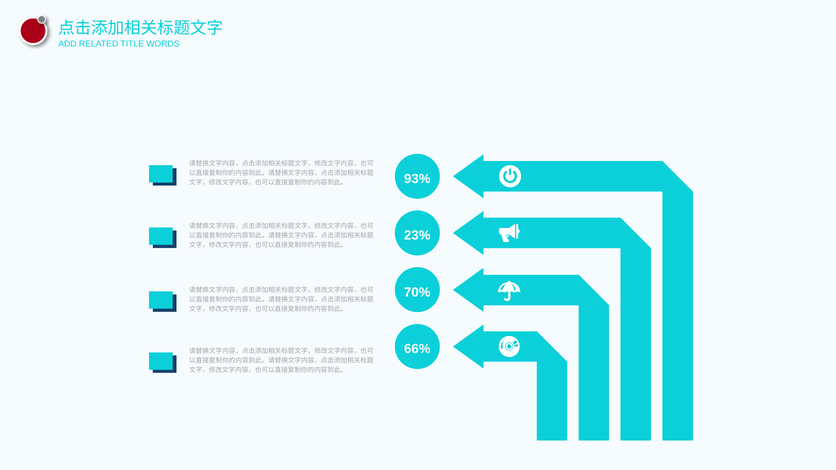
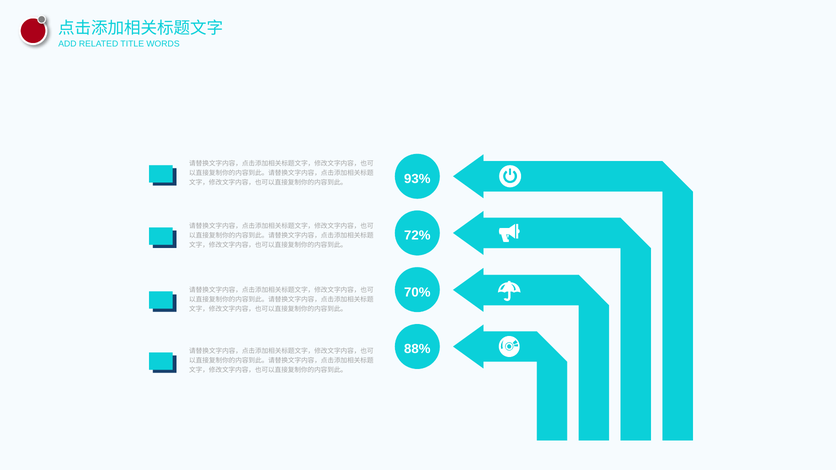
23%: 23% -> 72% (417, 236)
66%: 66% -> 88% (417, 349)
